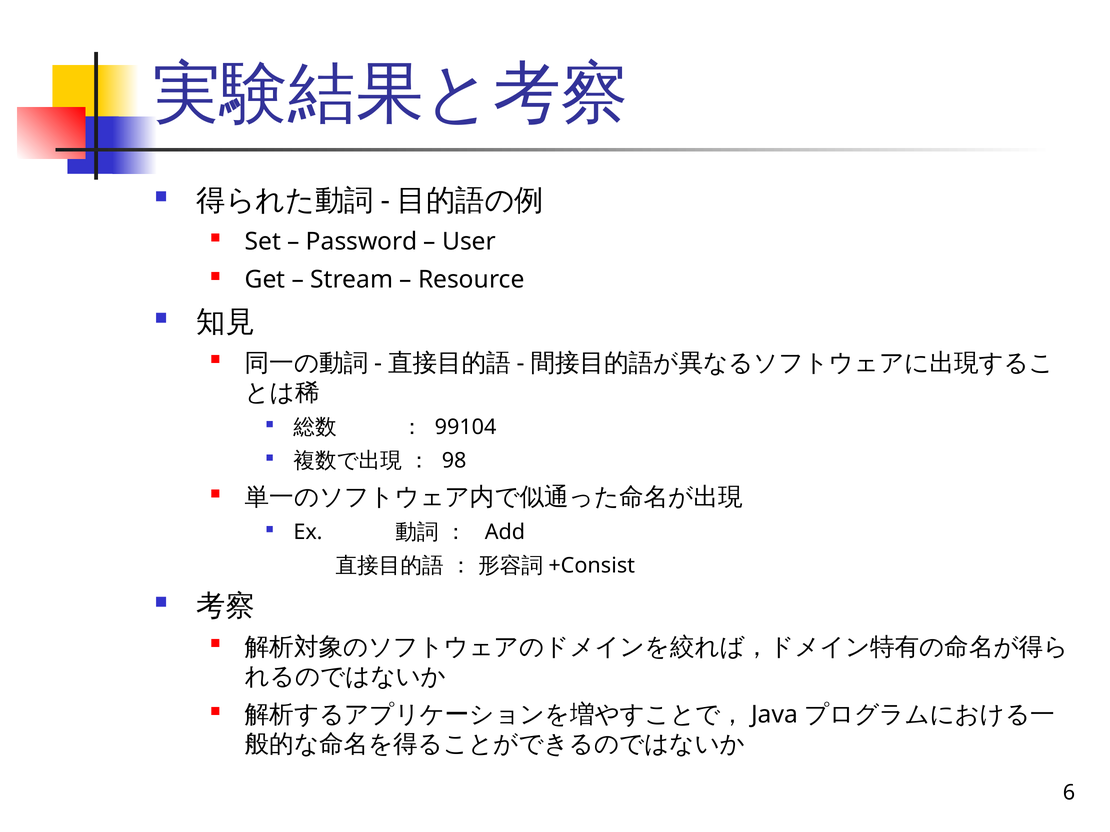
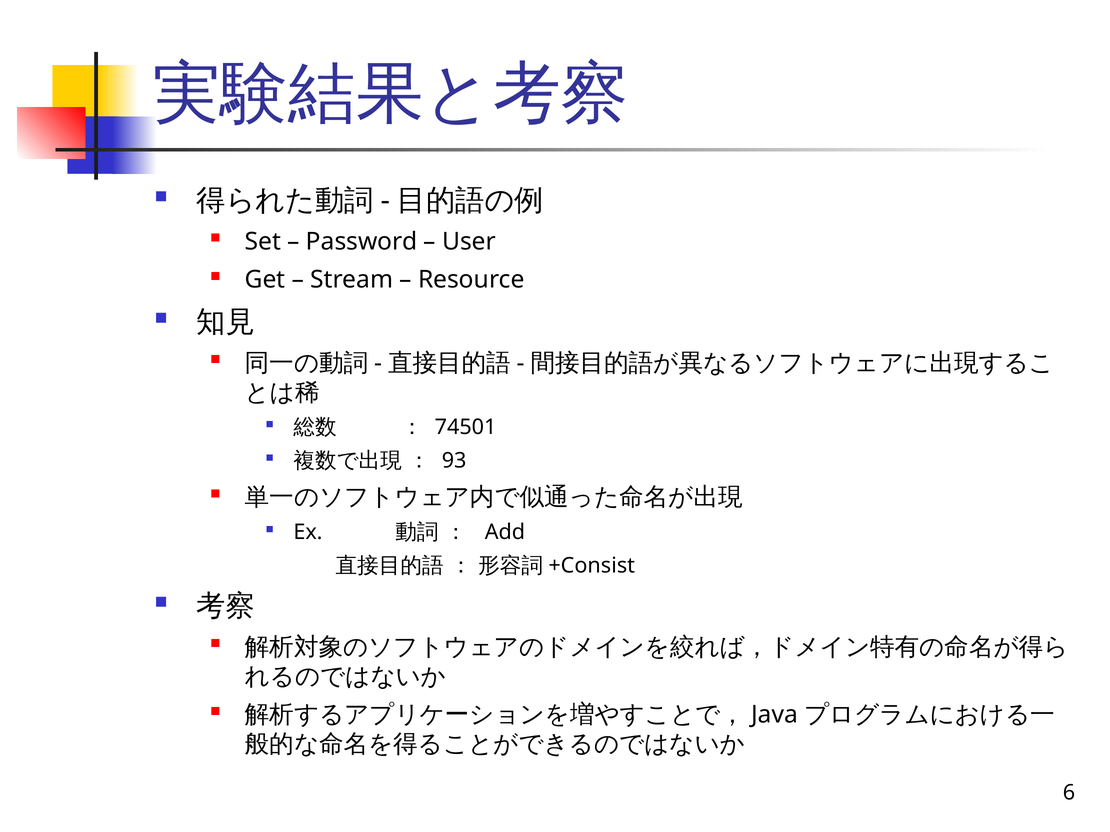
99104: 99104 -> 74501 (466, 428)
98: 98 -> 93 (454, 461)
